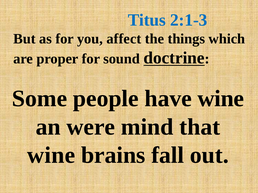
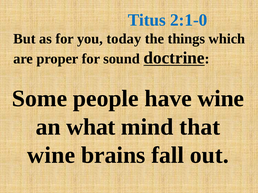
2:1-3: 2:1-3 -> 2:1-0 (189, 20)
affect: affect -> today (124, 39)
were: were -> what (91, 127)
